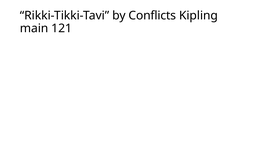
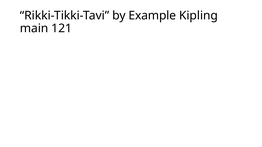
Conflicts: Conflicts -> Example (152, 16)
